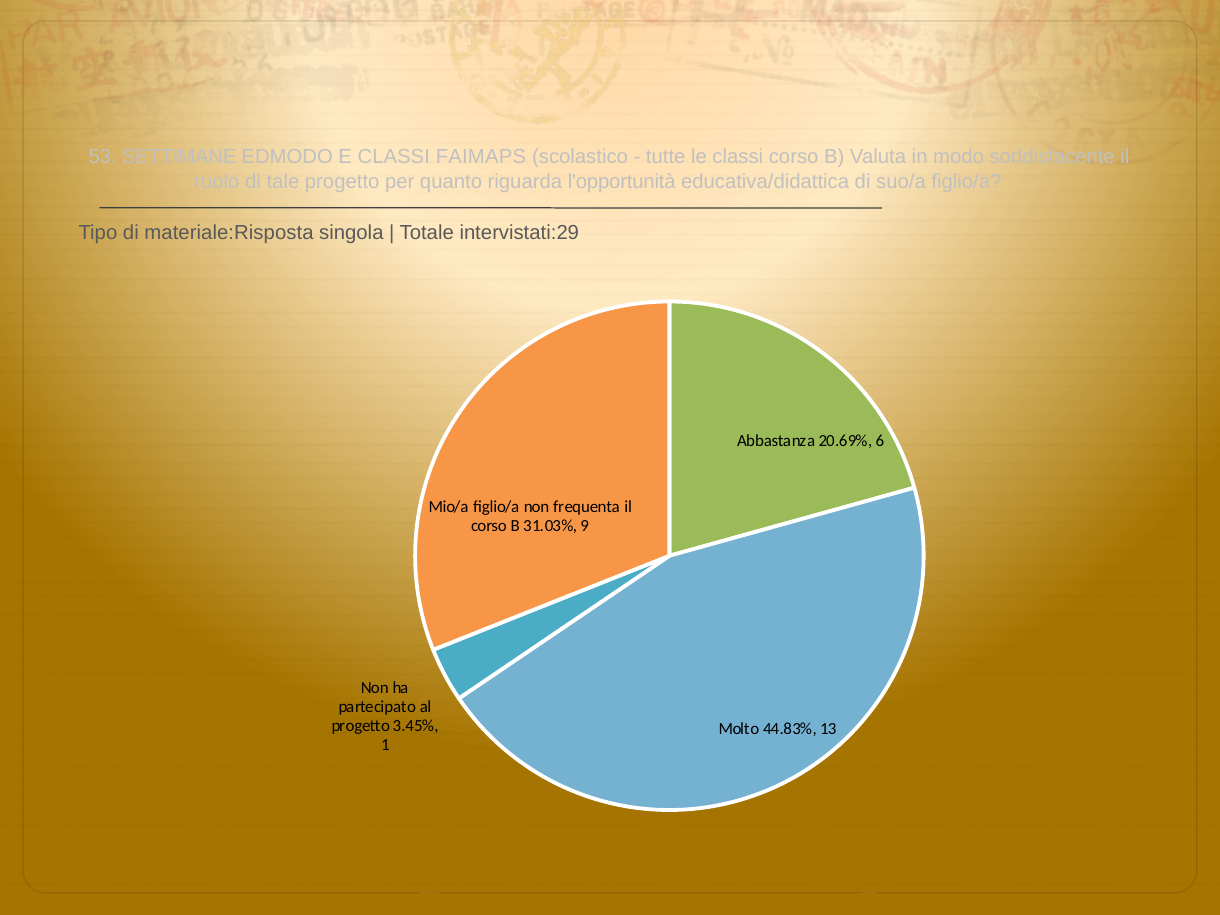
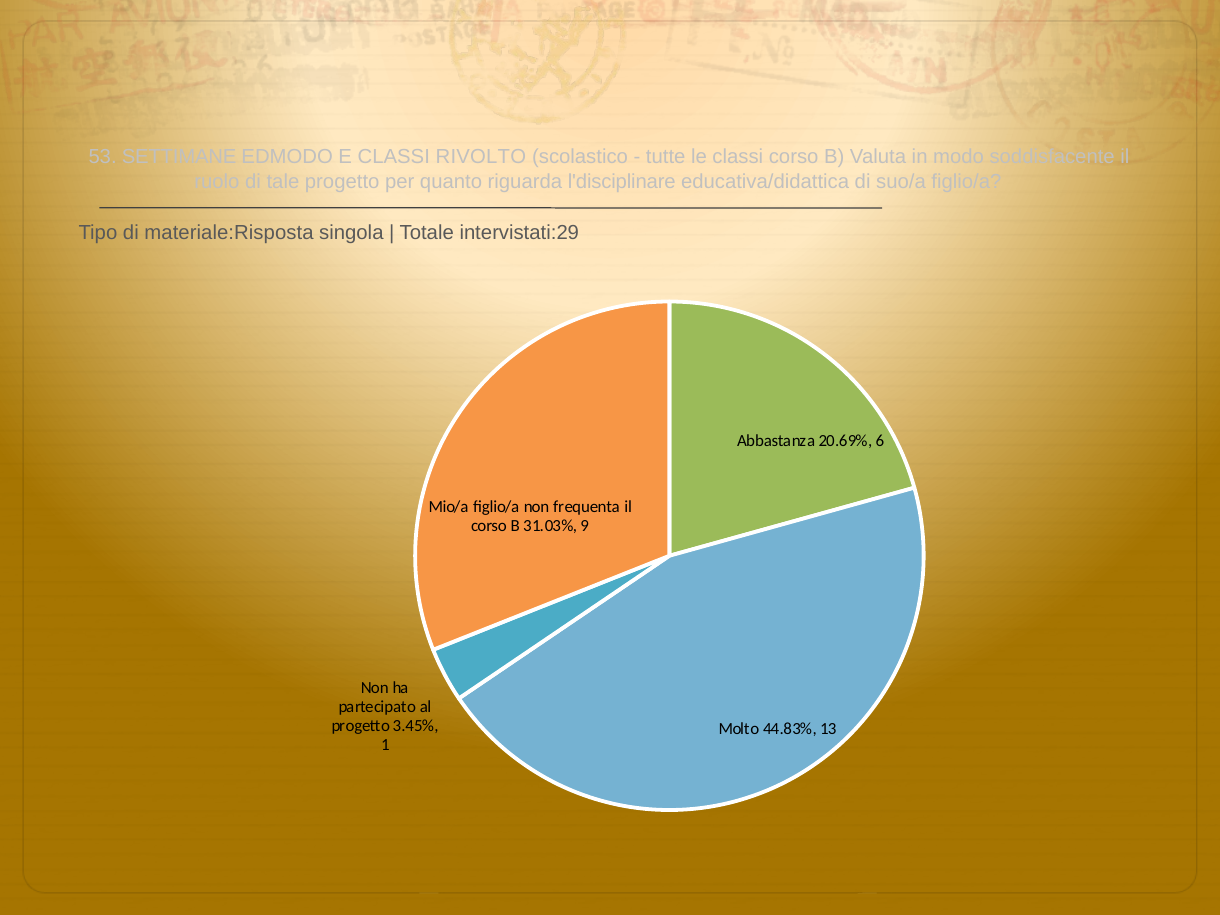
FAIMAPS: FAIMAPS -> RIVOLTO (481, 157)
l'opportunità: l'opportunità -> l'disciplinare (622, 181)
